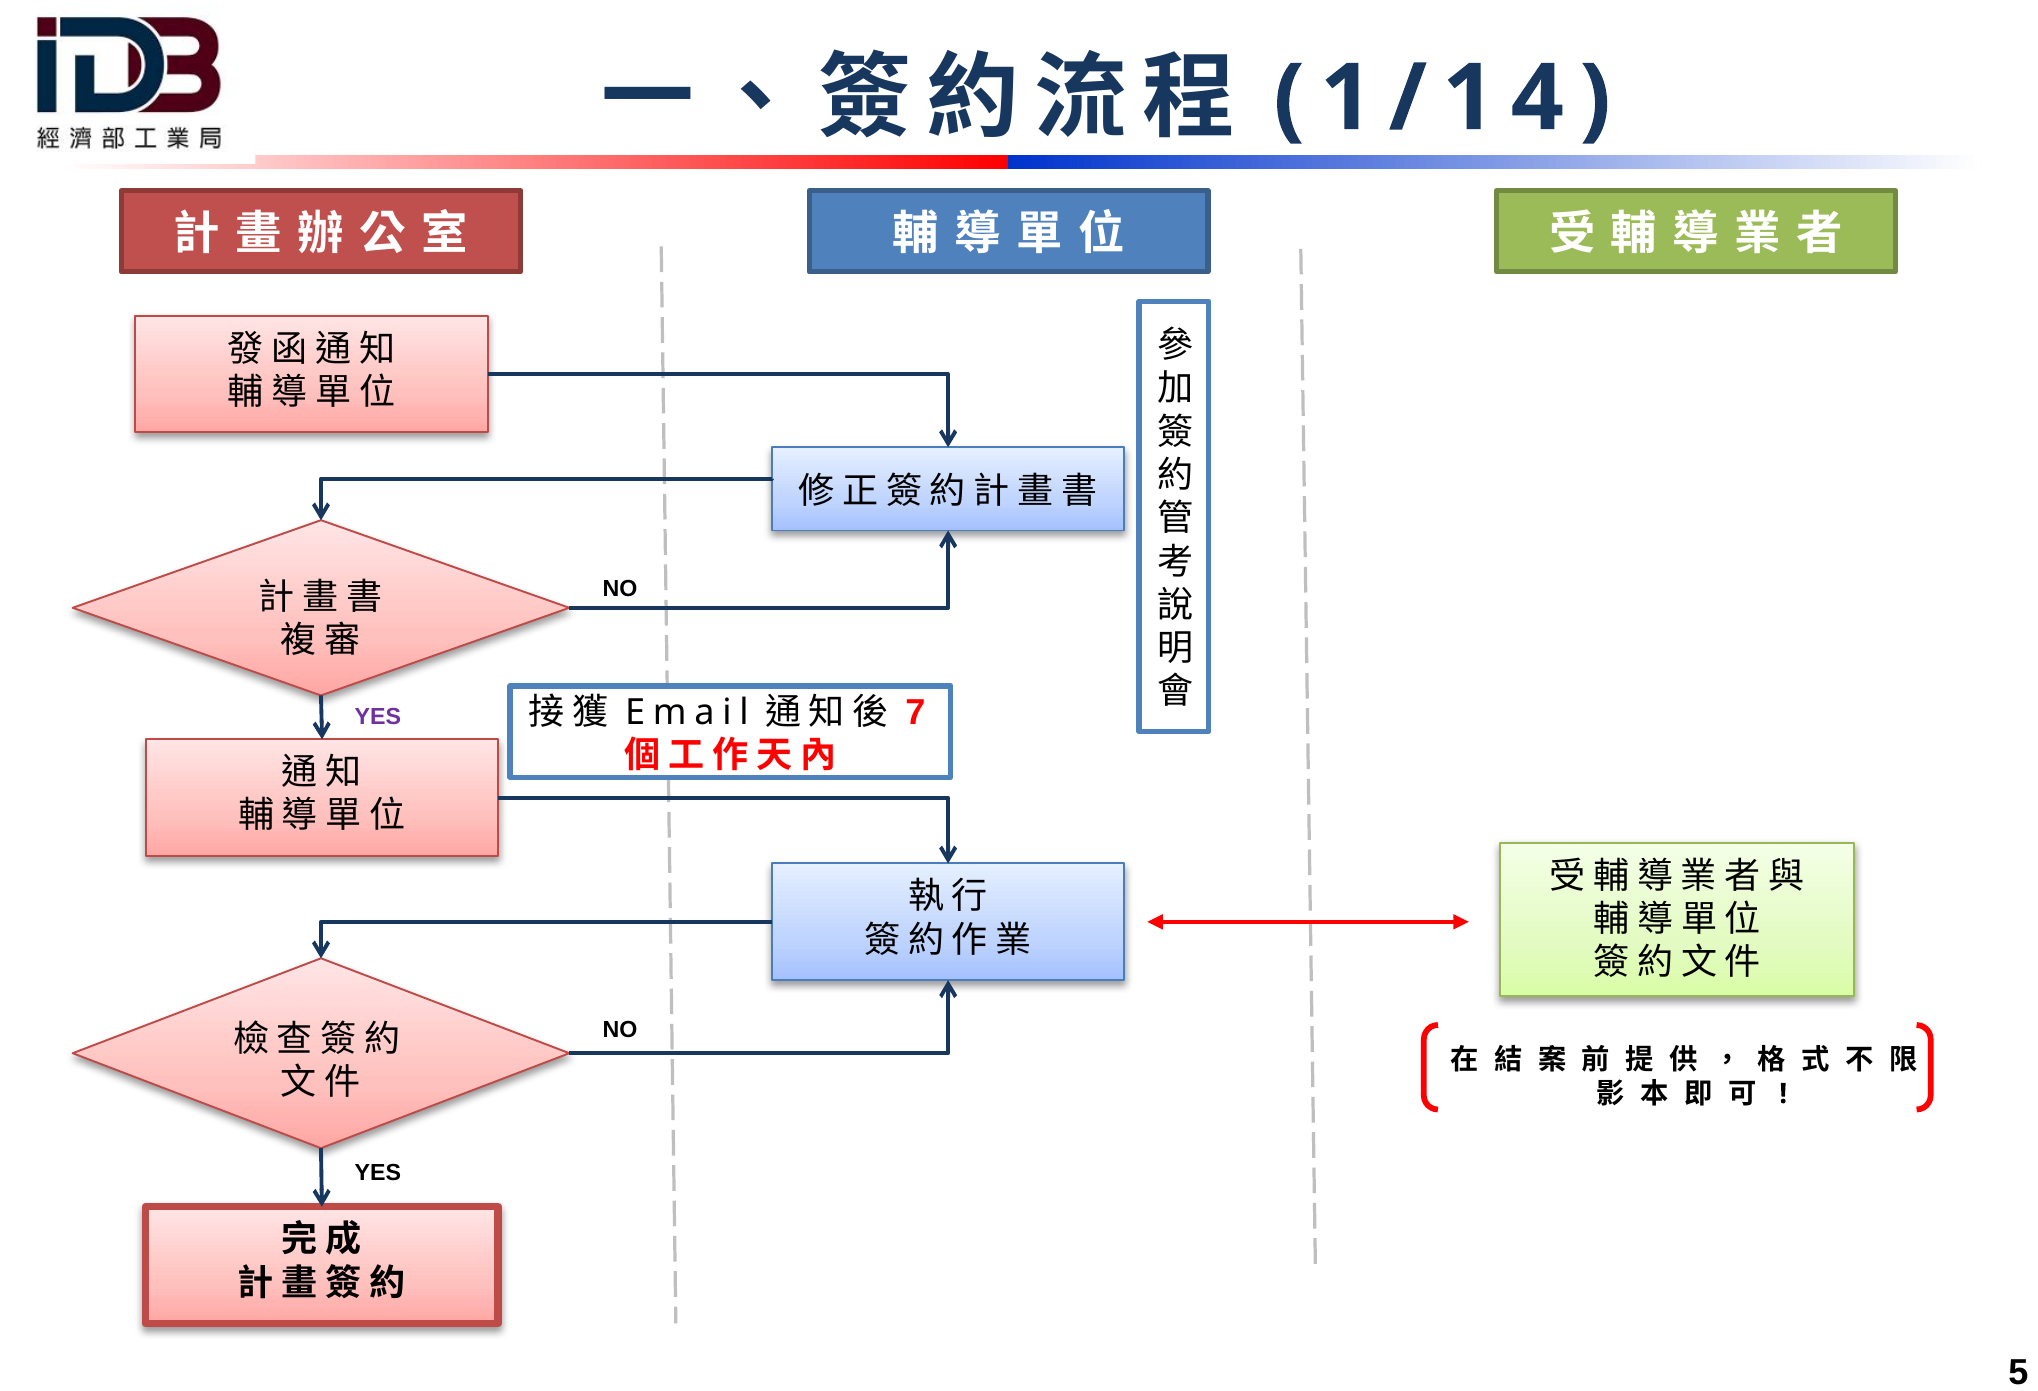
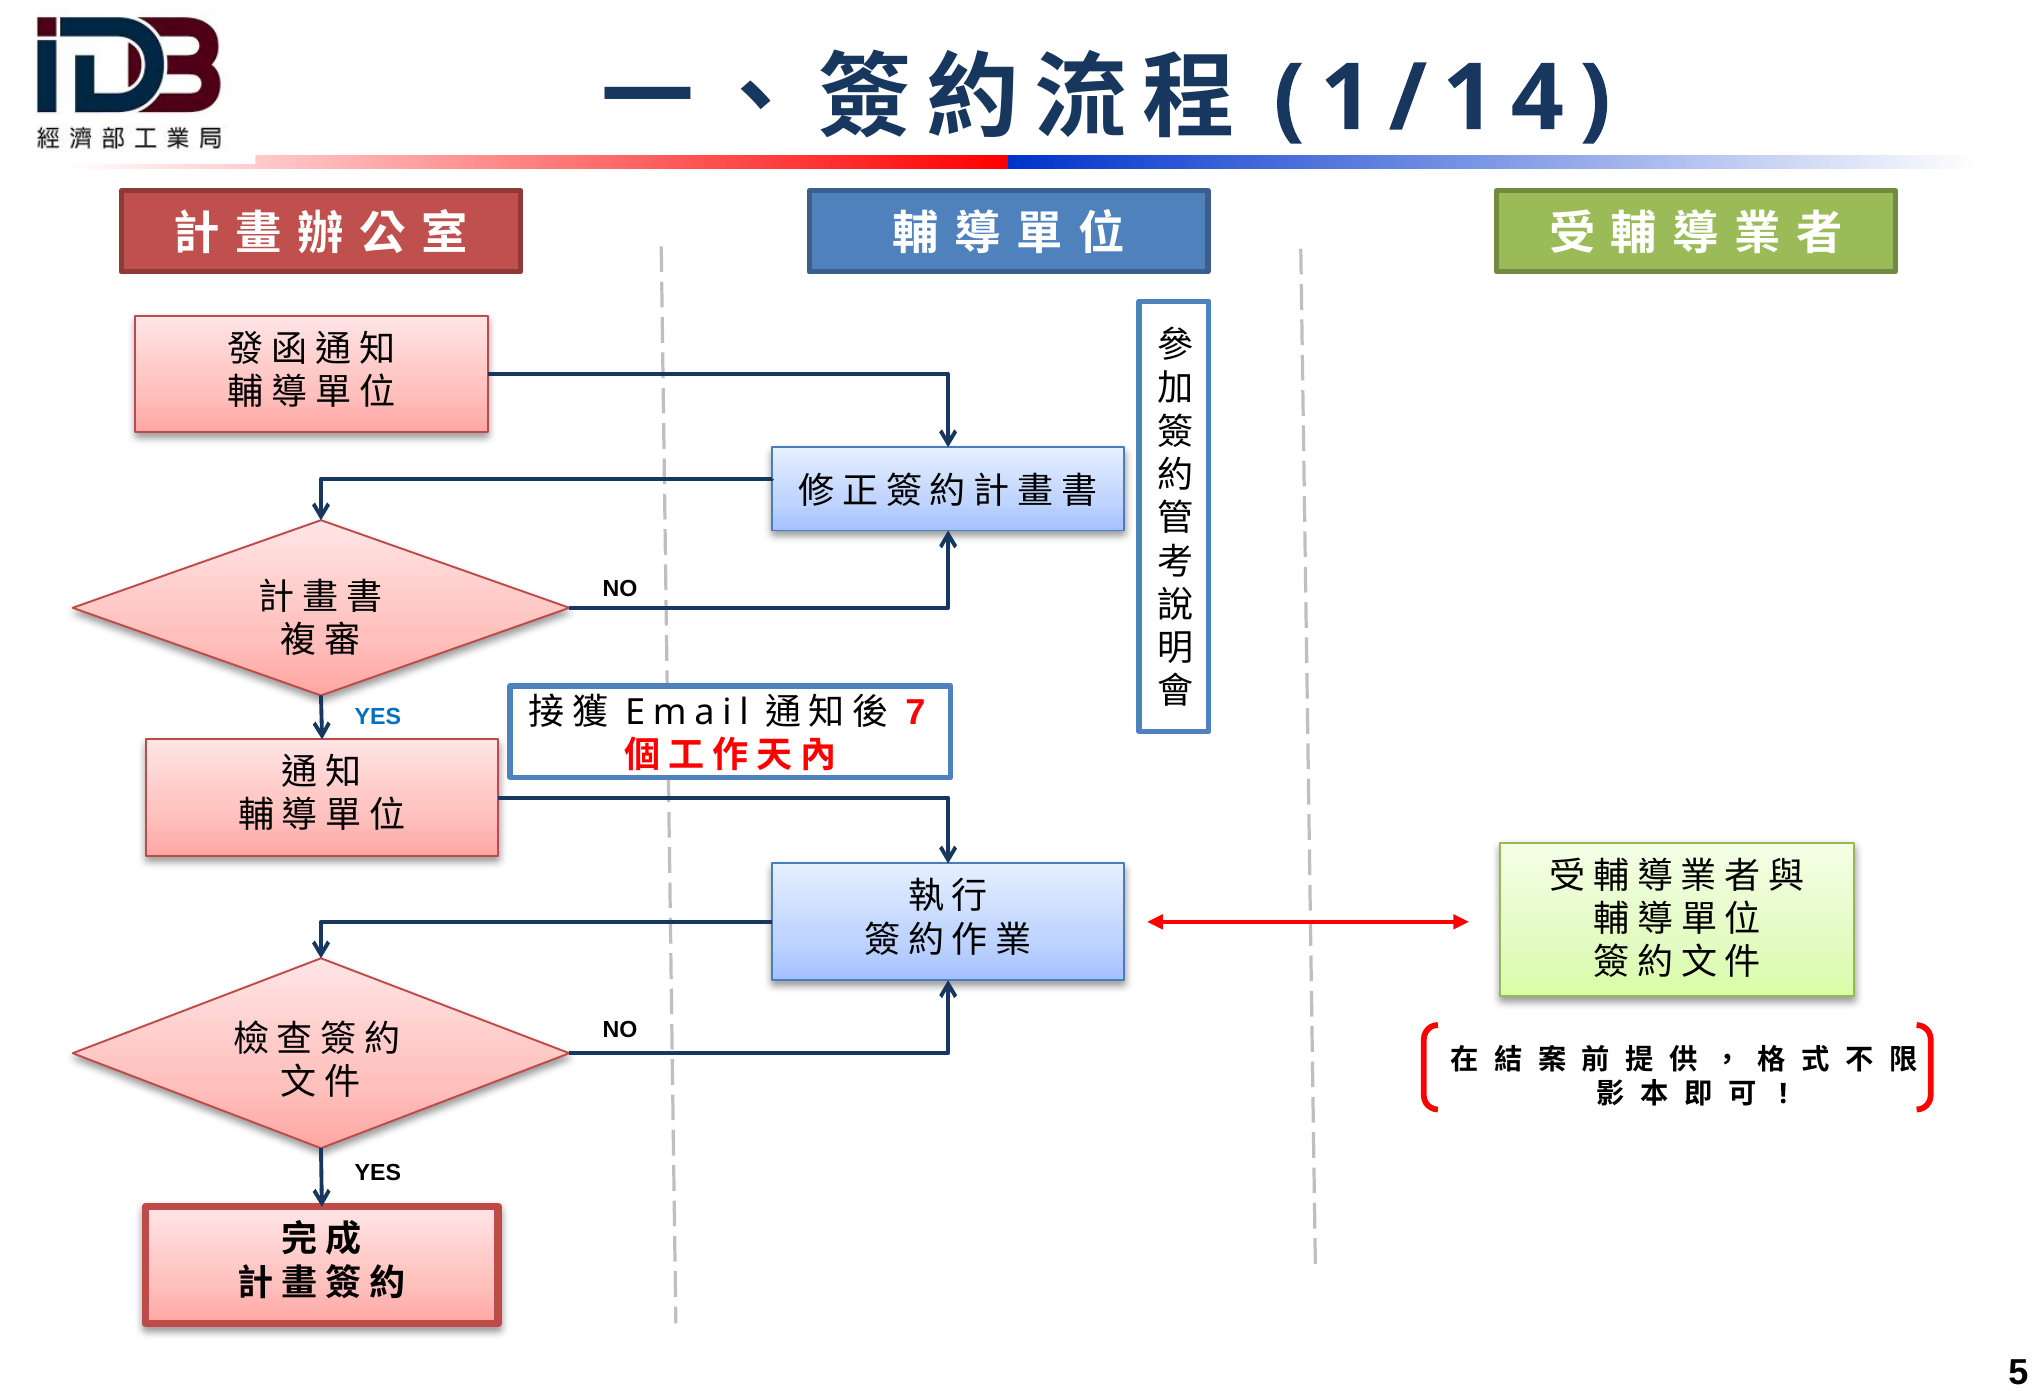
YES colour: purple -> blue (378, 717)
